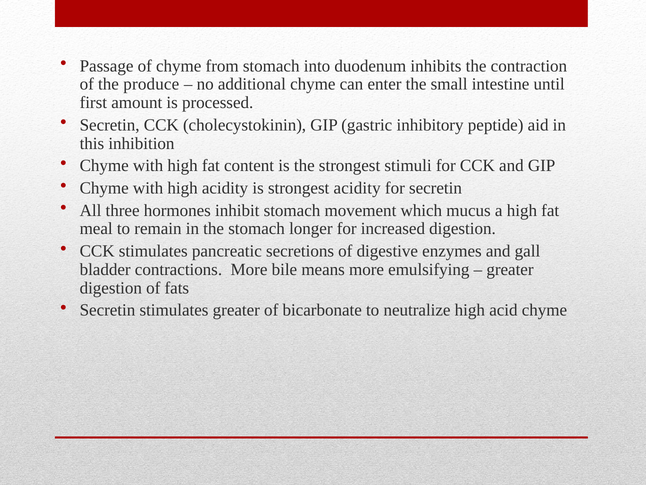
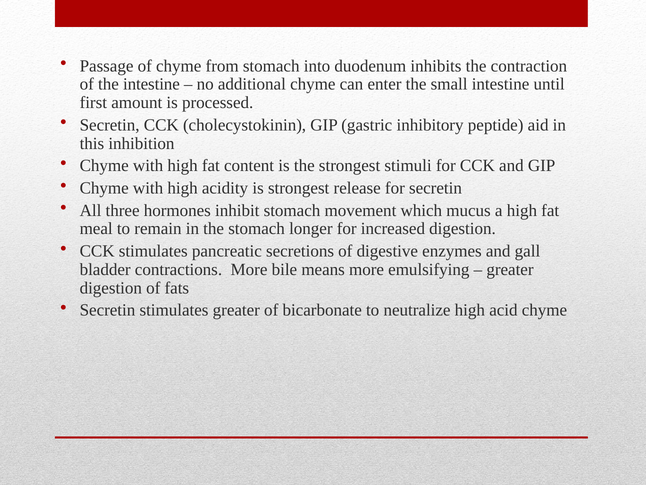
the produce: produce -> intestine (151, 84)
strongest acidity: acidity -> release (357, 188)
